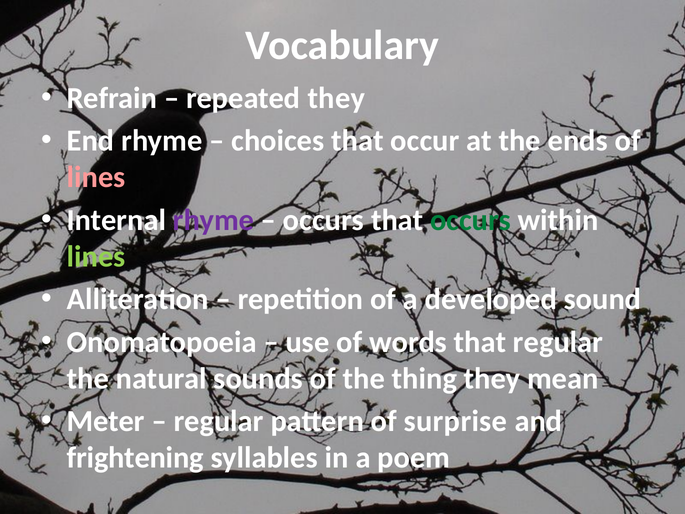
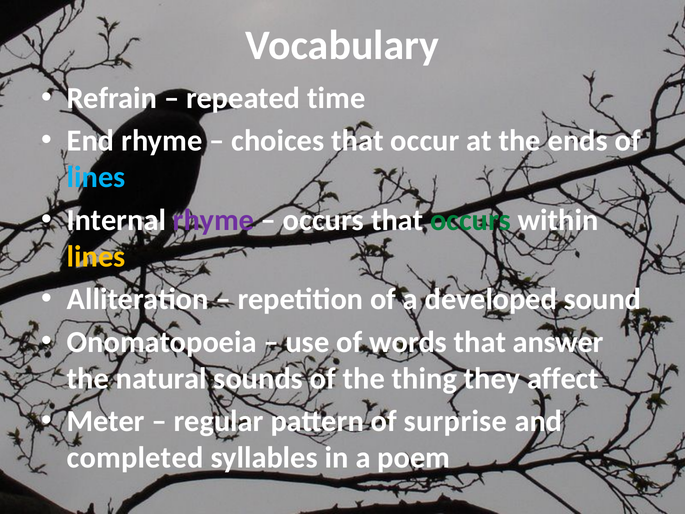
repeated they: they -> time (336, 98)
lines colour: pink -> light blue (96, 177)
lines colour: light green -> yellow (96, 257)
that regular: regular -> answer (558, 342)
mean: mean -> affect (563, 378)
frightening: frightening -> completed (135, 458)
